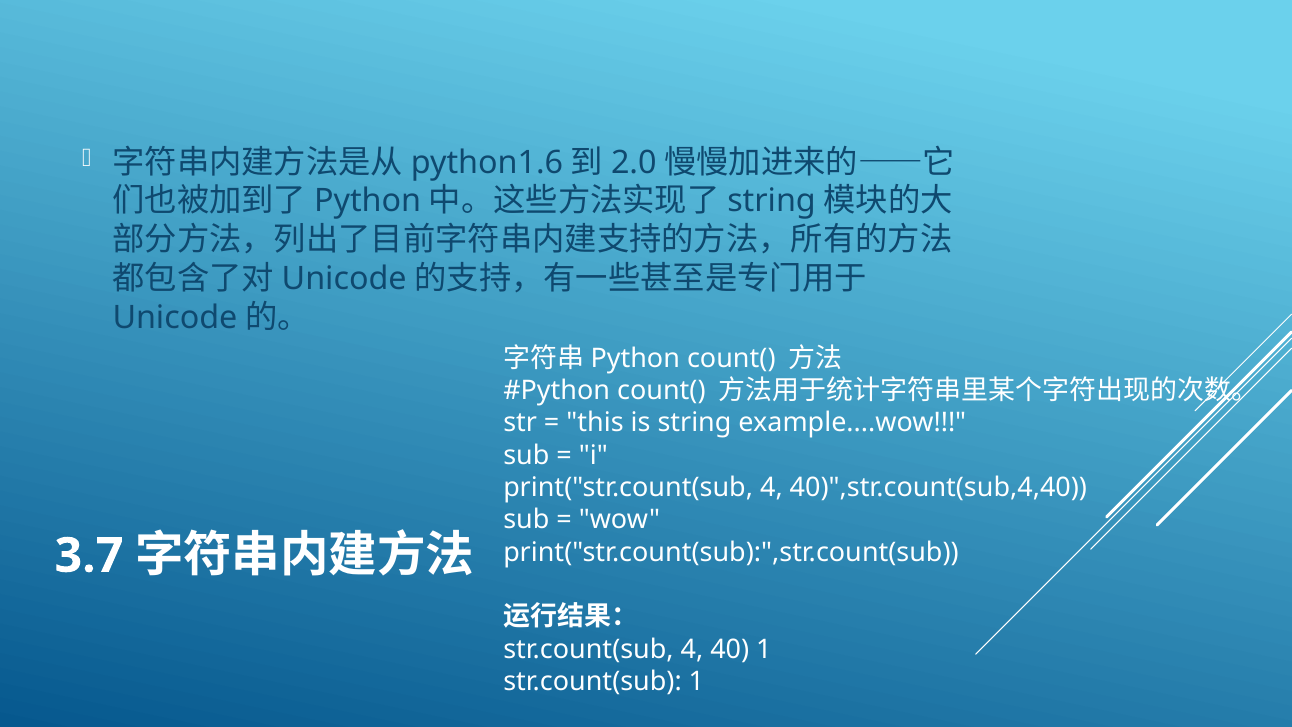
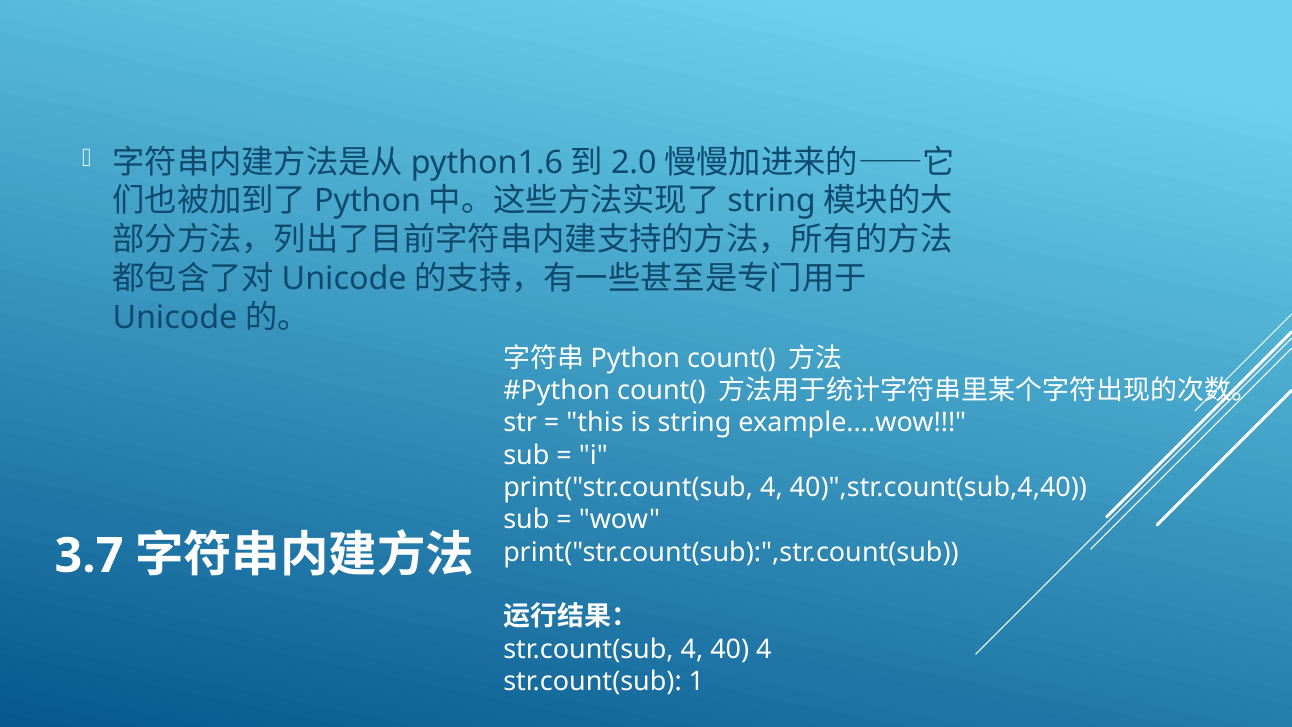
40 1: 1 -> 4 (764, 649)
